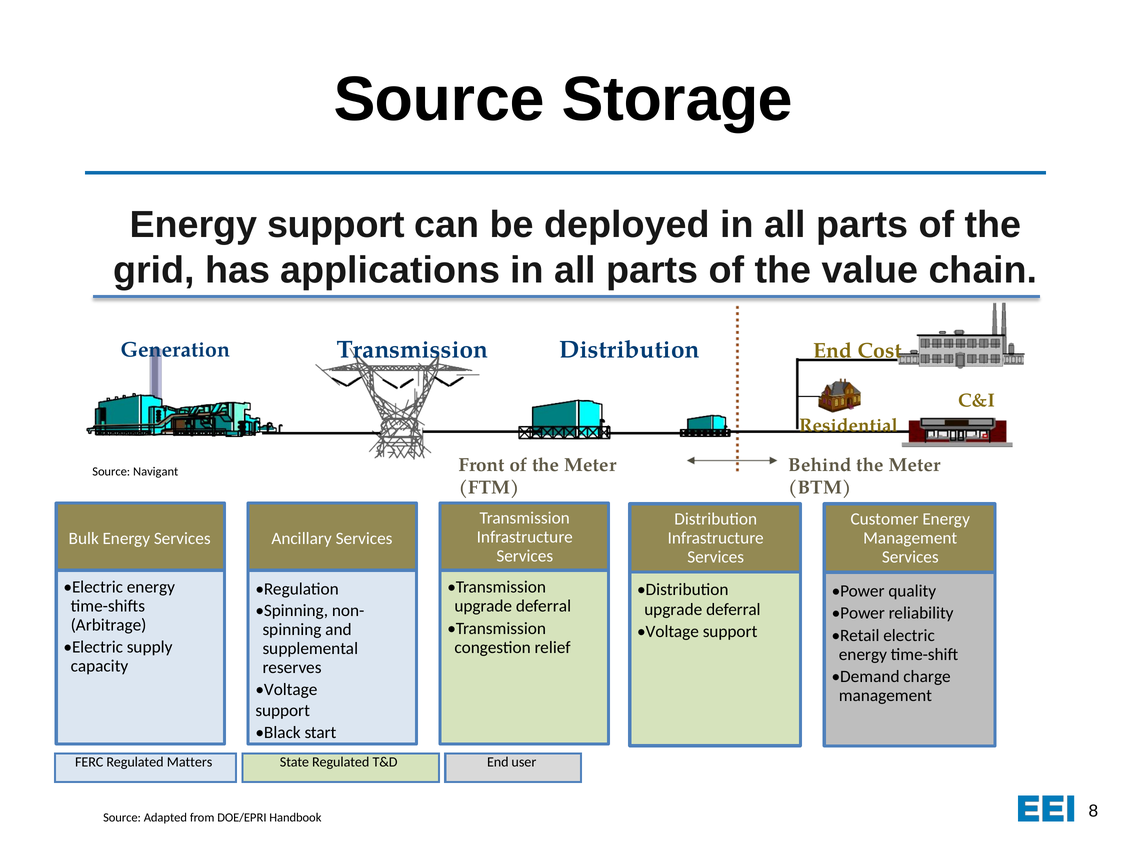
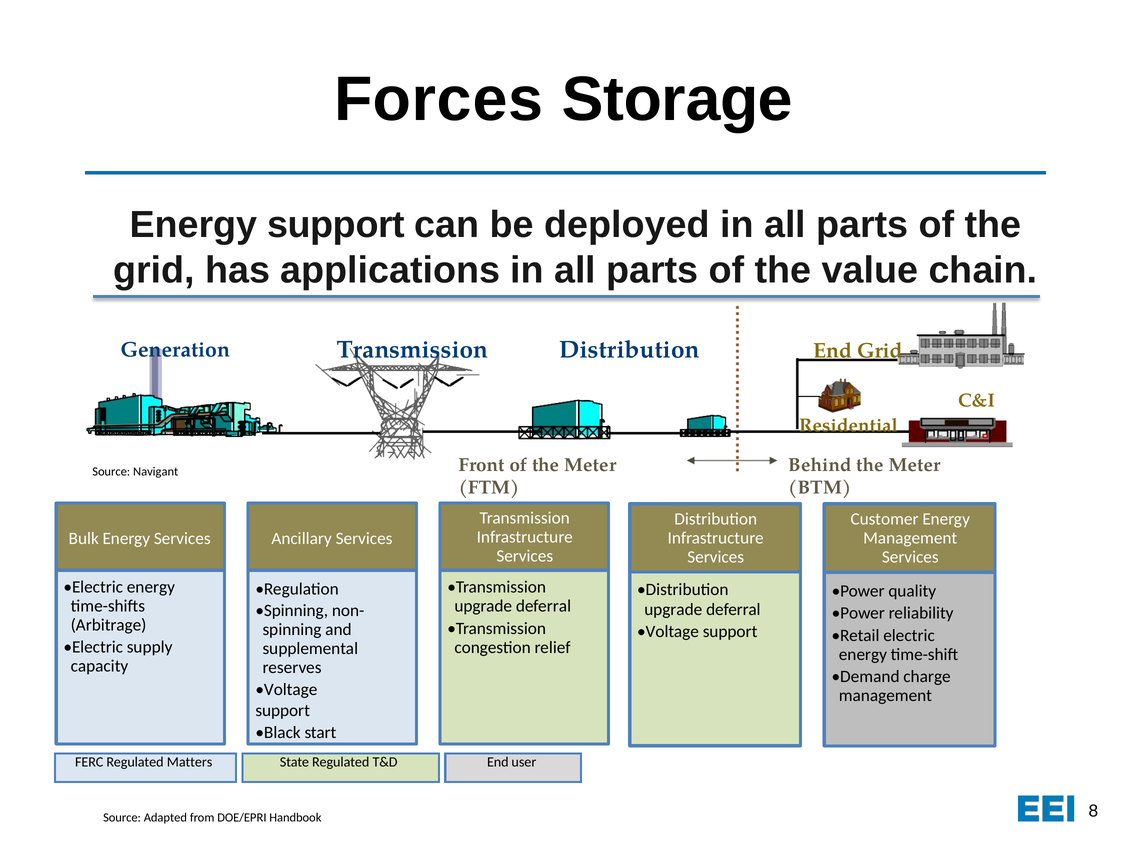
Source: Source -> Forces (439, 100)
End Cost: Cost -> Grid (880, 351)
